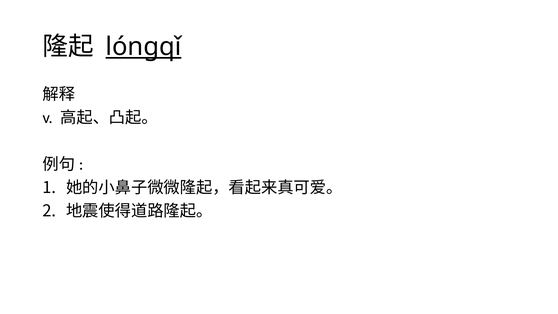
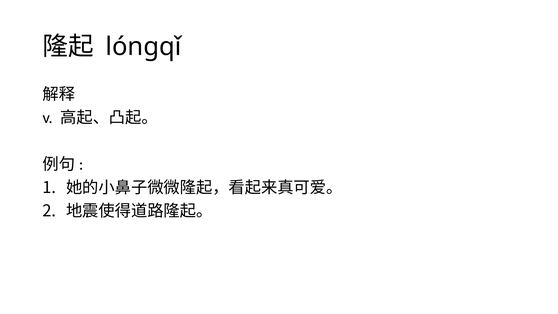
lóngqǐ underline: present -> none (144, 47)
